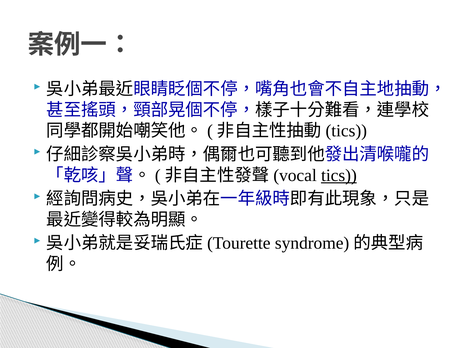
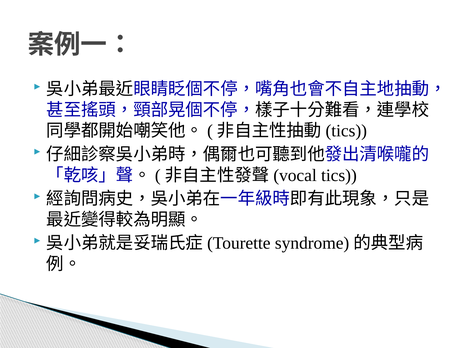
tics underline: present -> none (339, 175)
